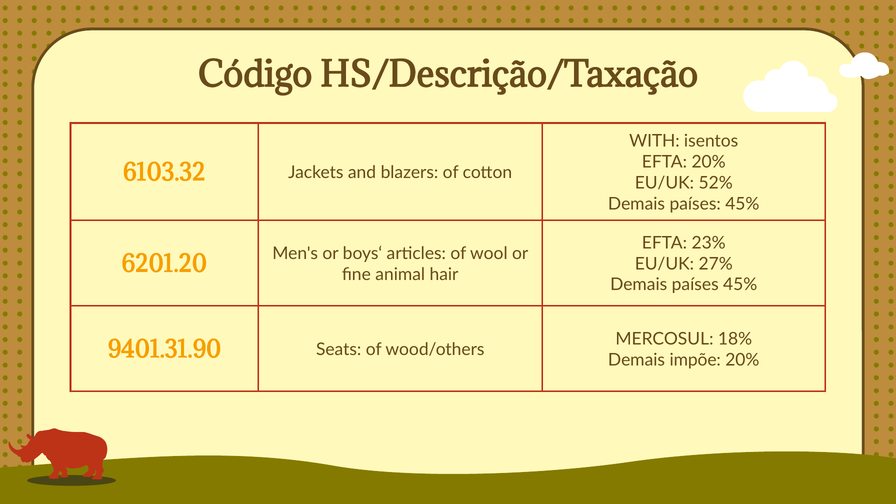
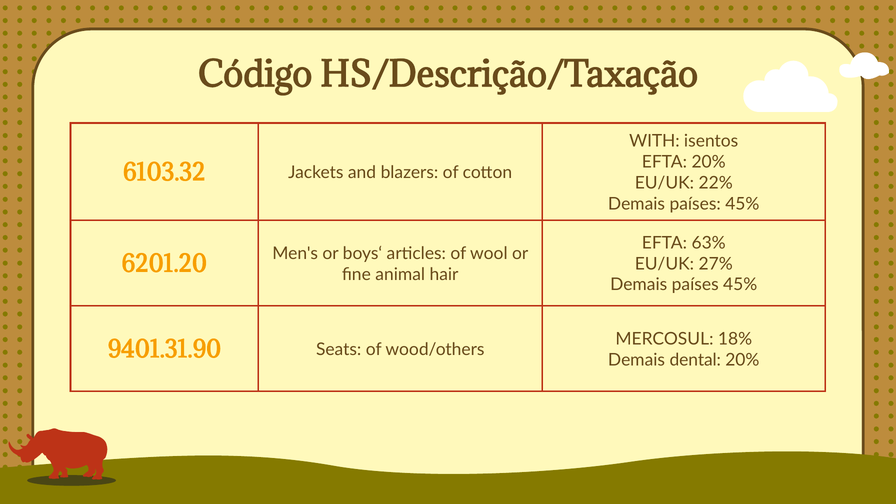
52%: 52% -> 22% (716, 183)
23%: 23% -> 63% (709, 243)
impõe: impõe -> dental (695, 360)
